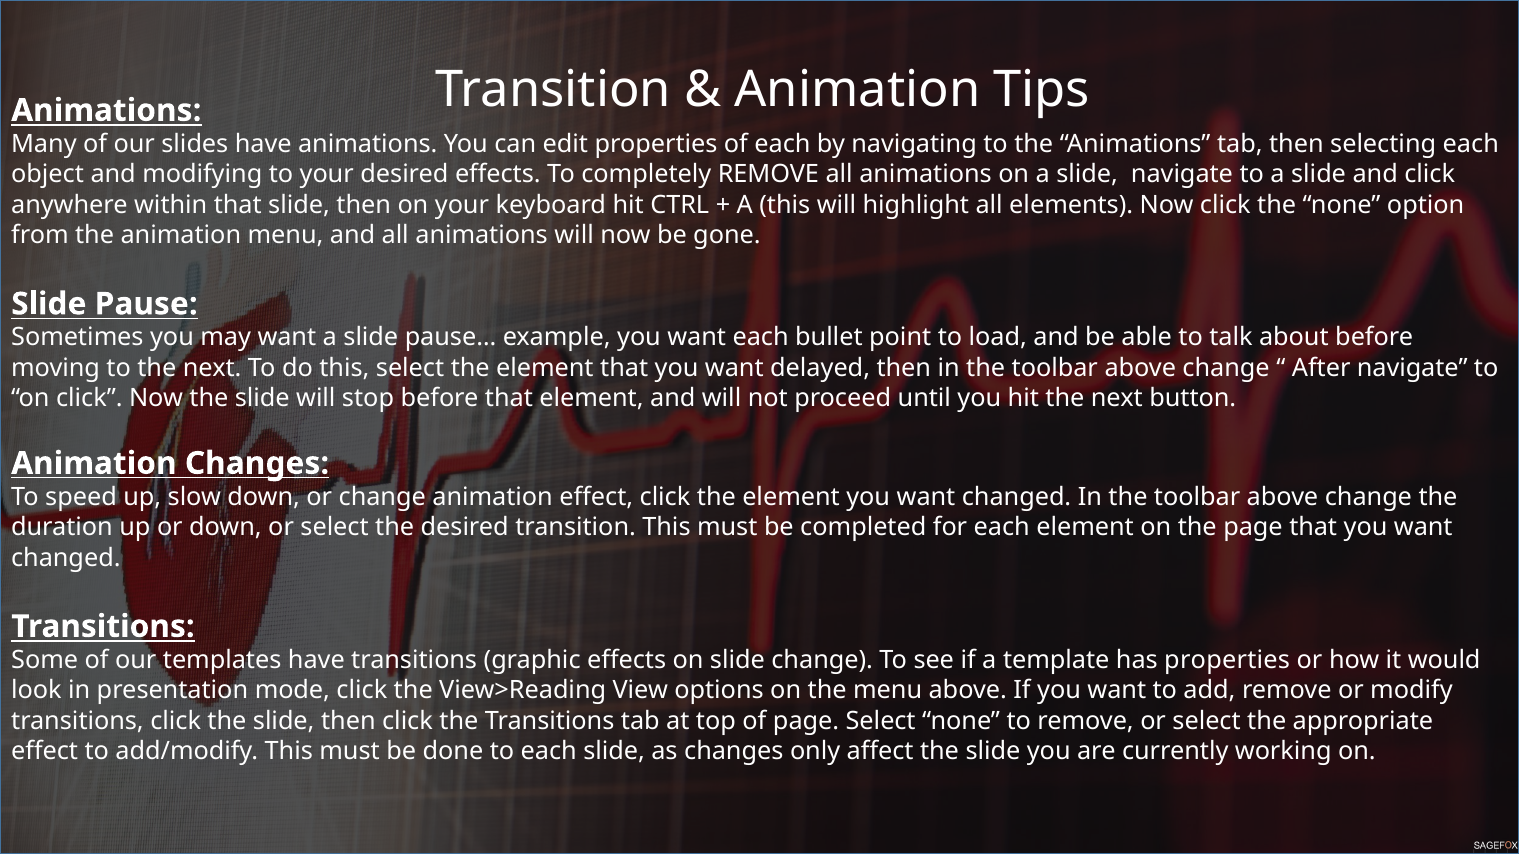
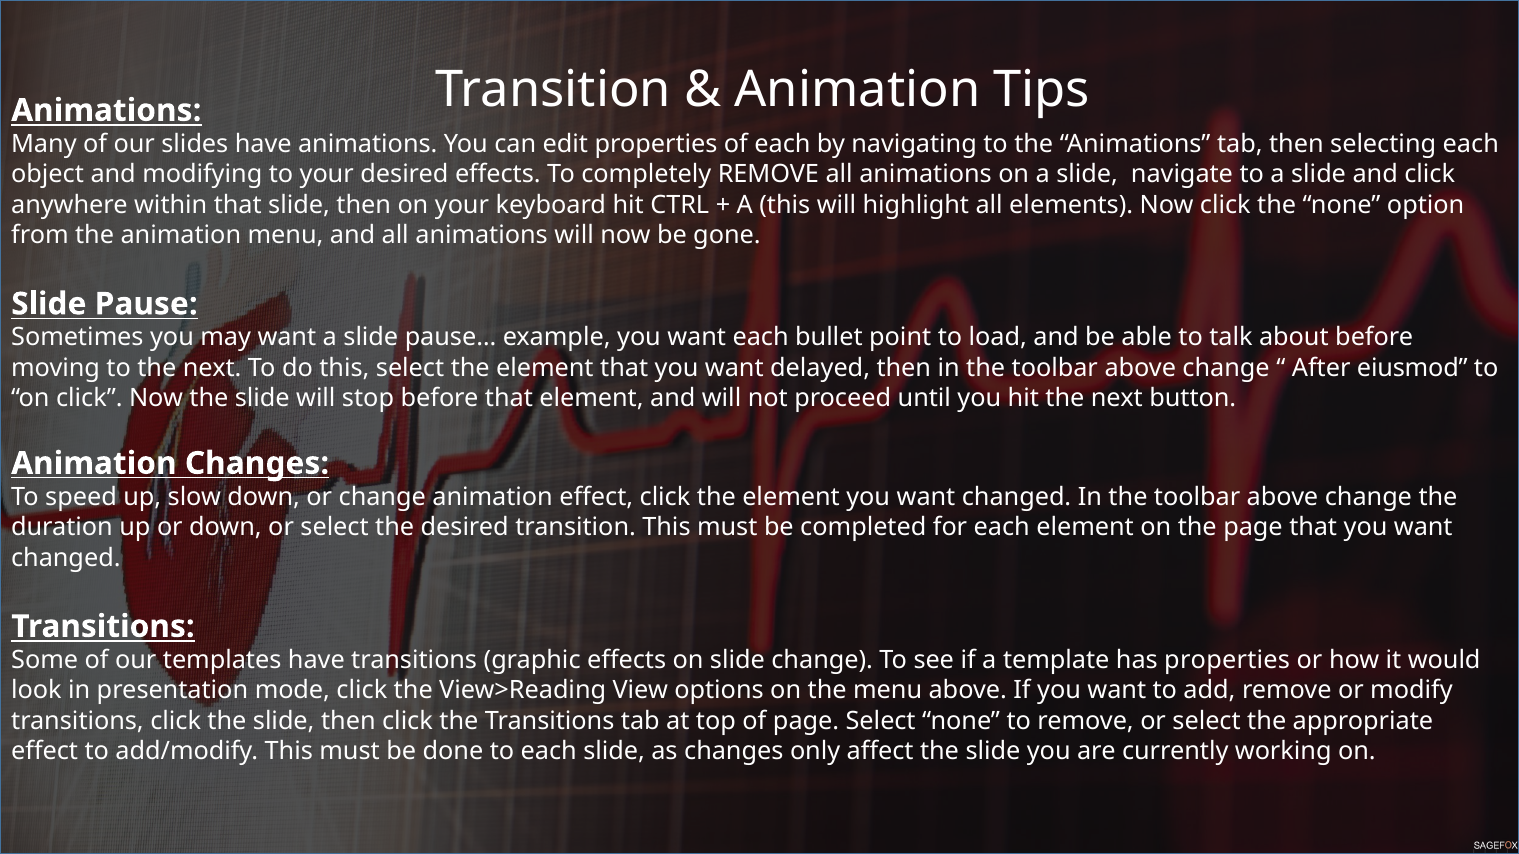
After navigate: navigate -> eiusmod (1412, 368)
